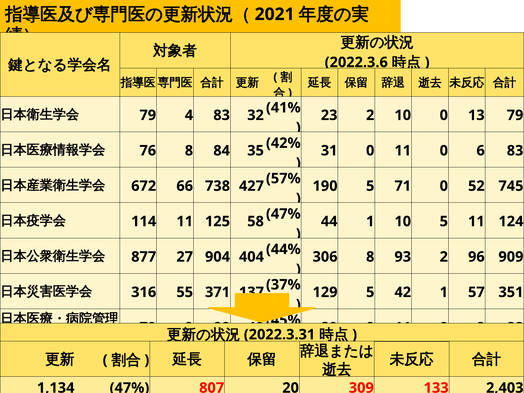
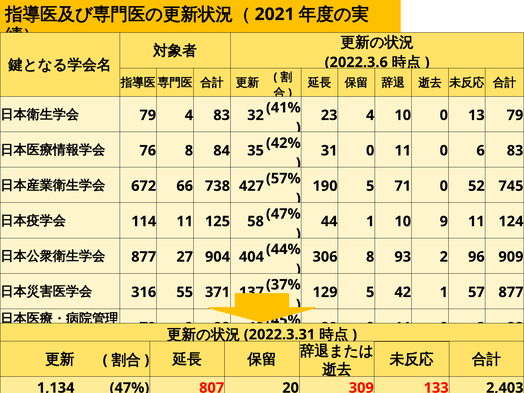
23 2: 2 -> 4 (370, 115)
10 5: 5 -> 9 (444, 221)
57 351: 351 -> 877 (511, 292)
